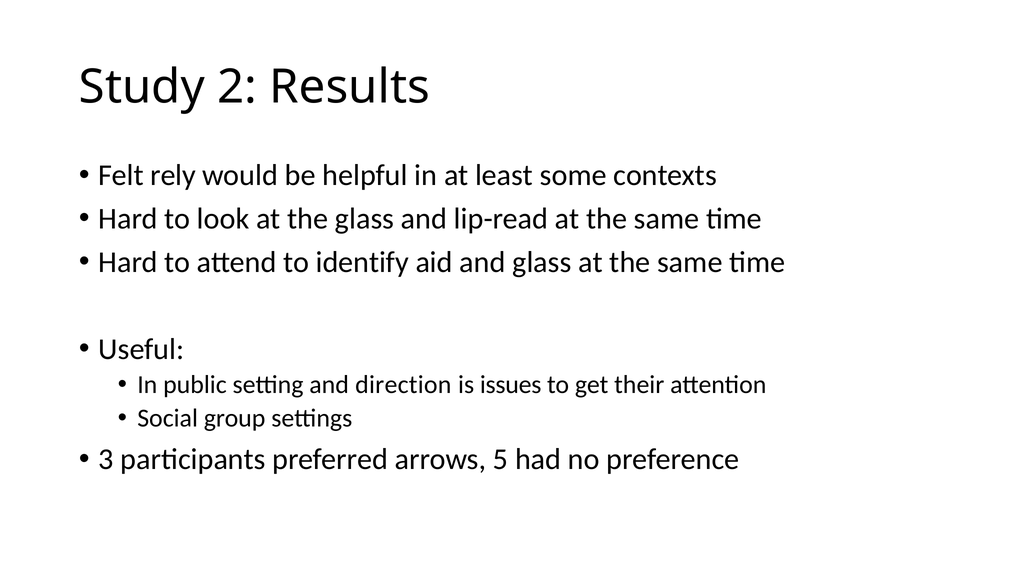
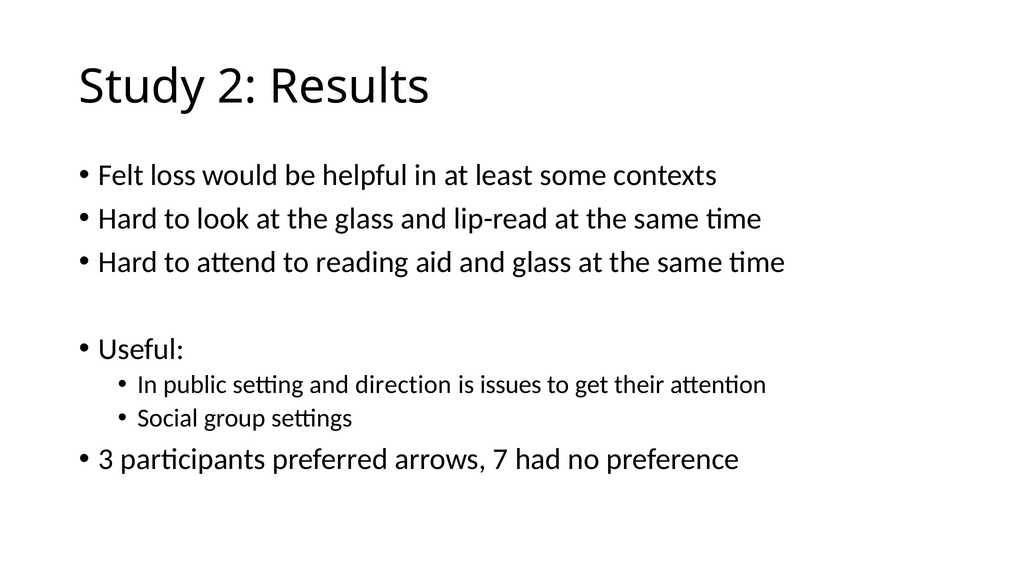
rely: rely -> loss (173, 175)
identify: identify -> reading (362, 262)
5: 5 -> 7 (501, 459)
